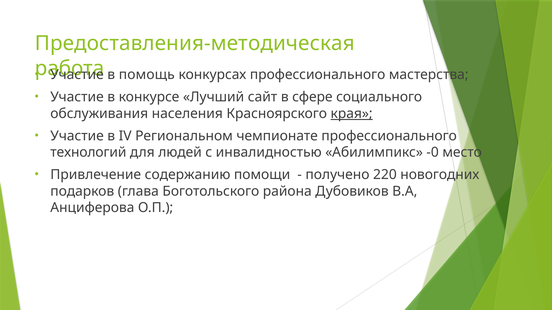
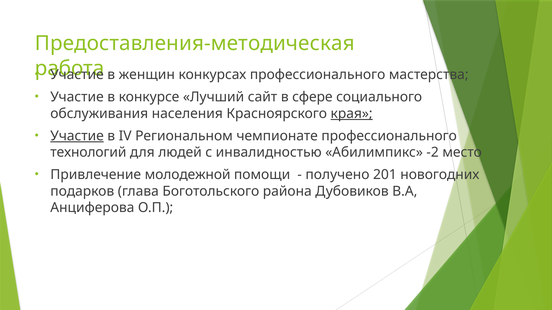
помощь: помощь -> женщин (147, 75)
Участие underline: none -> present (77, 136)
-0: -0 -> -2 (433, 153)
содержанию: содержанию -> молодежной (188, 175)
220: 220 -> 201 (385, 175)
